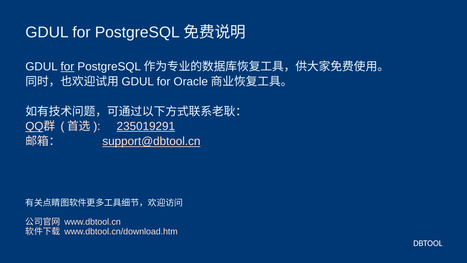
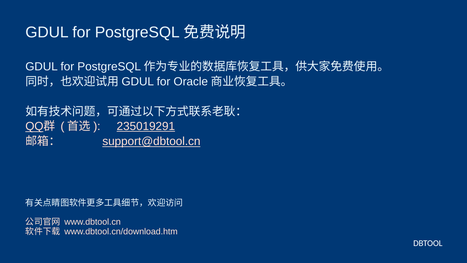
for underline: present -> none (67, 67)
